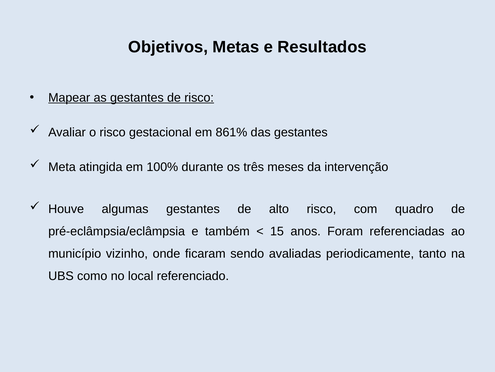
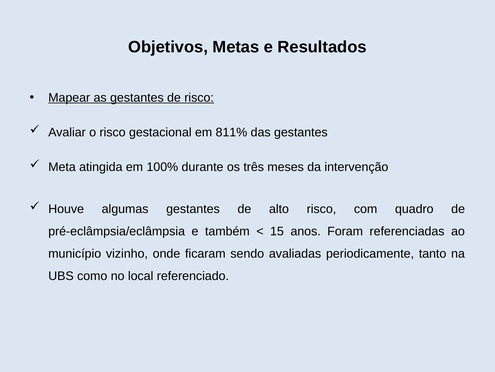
861%: 861% -> 811% (231, 132)
